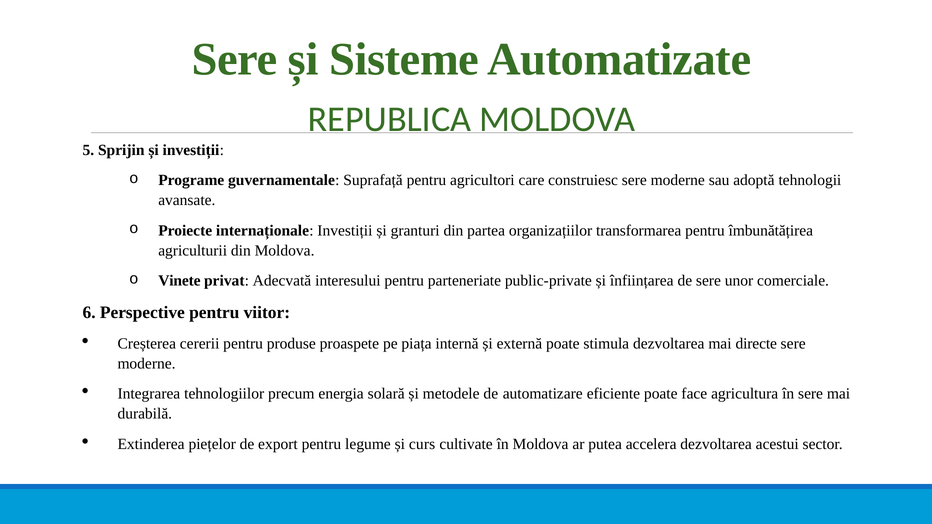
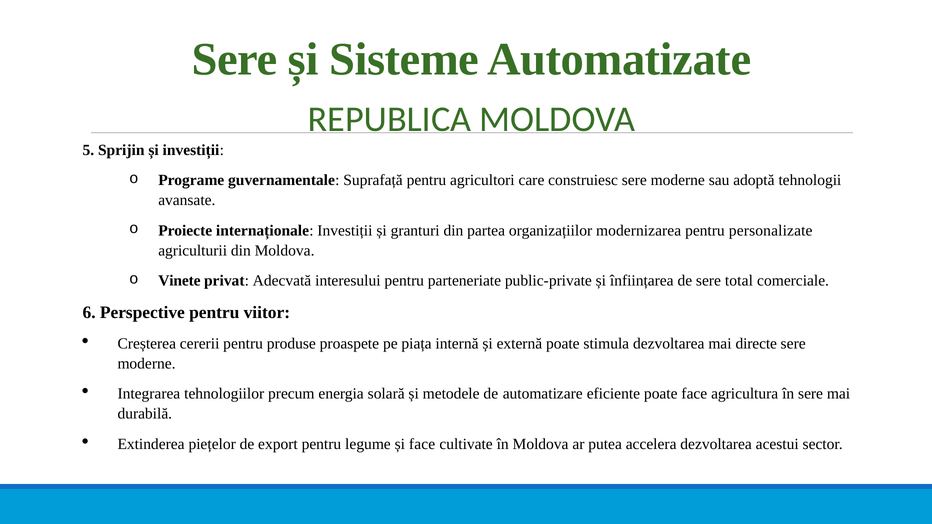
transformarea: transformarea -> modernizarea (639, 231)
îmbunătățirea: îmbunătățirea -> personalizate (771, 231)
unor: unor -> total (739, 281)
și curs: curs -> face (422, 444)
